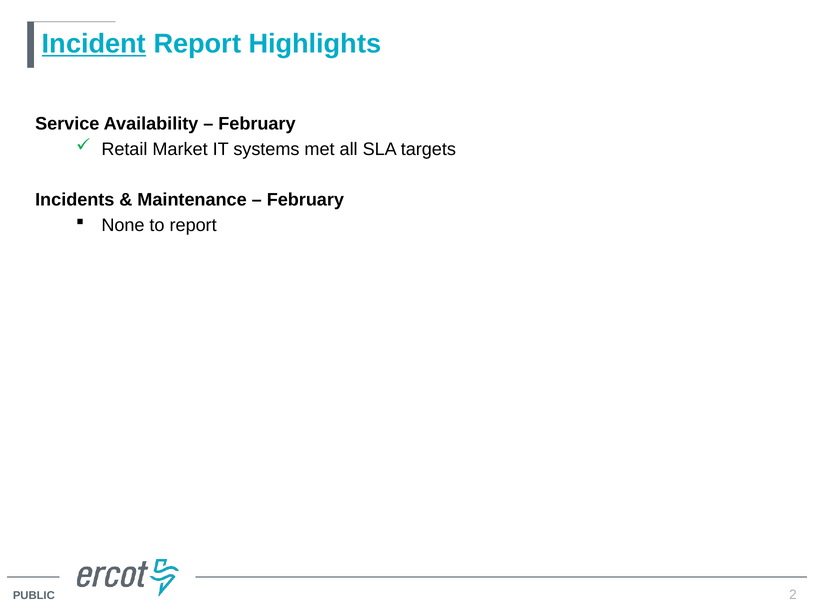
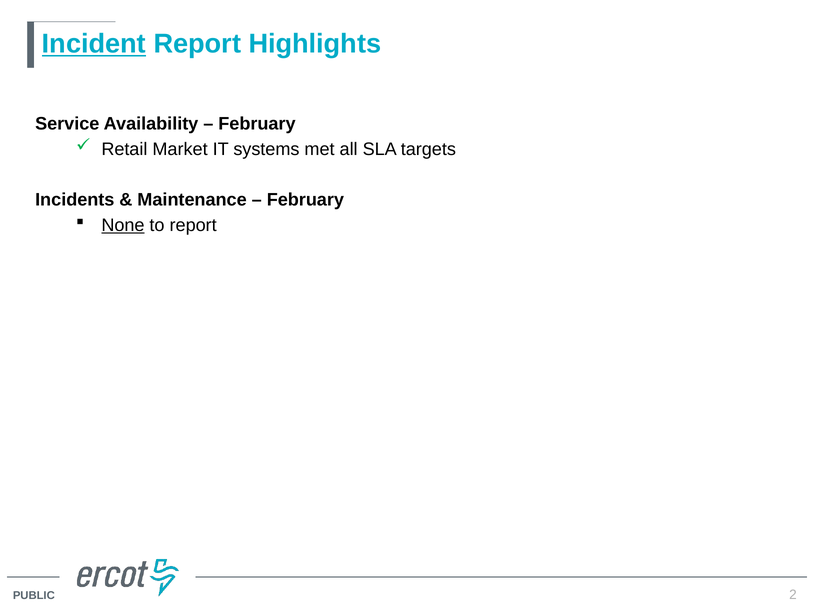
None underline: none -> present (123, 225)
